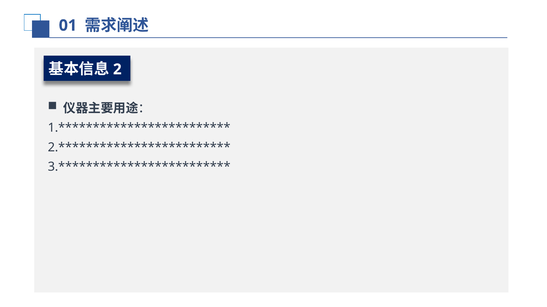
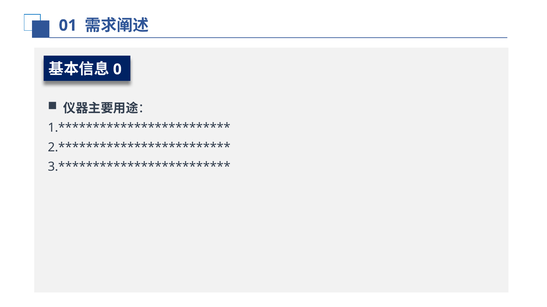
2: 2 -> 0 (117, 69)
